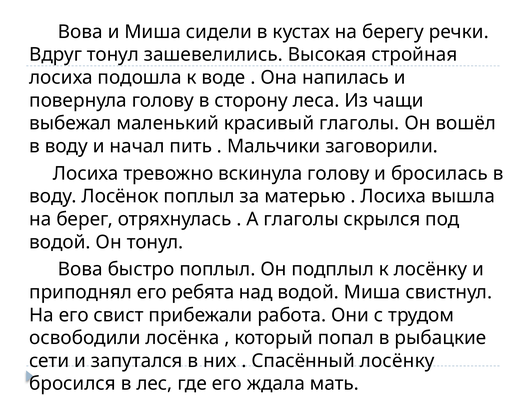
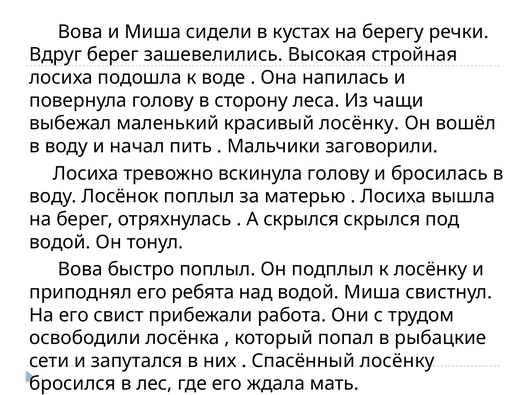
Вдруг тонул: тонул -> берег (113, 55)
красивый глаголы: глаголы -> лосёнку (359, 123)
А глаголы: глаголы -> скрылся (301, 219)
